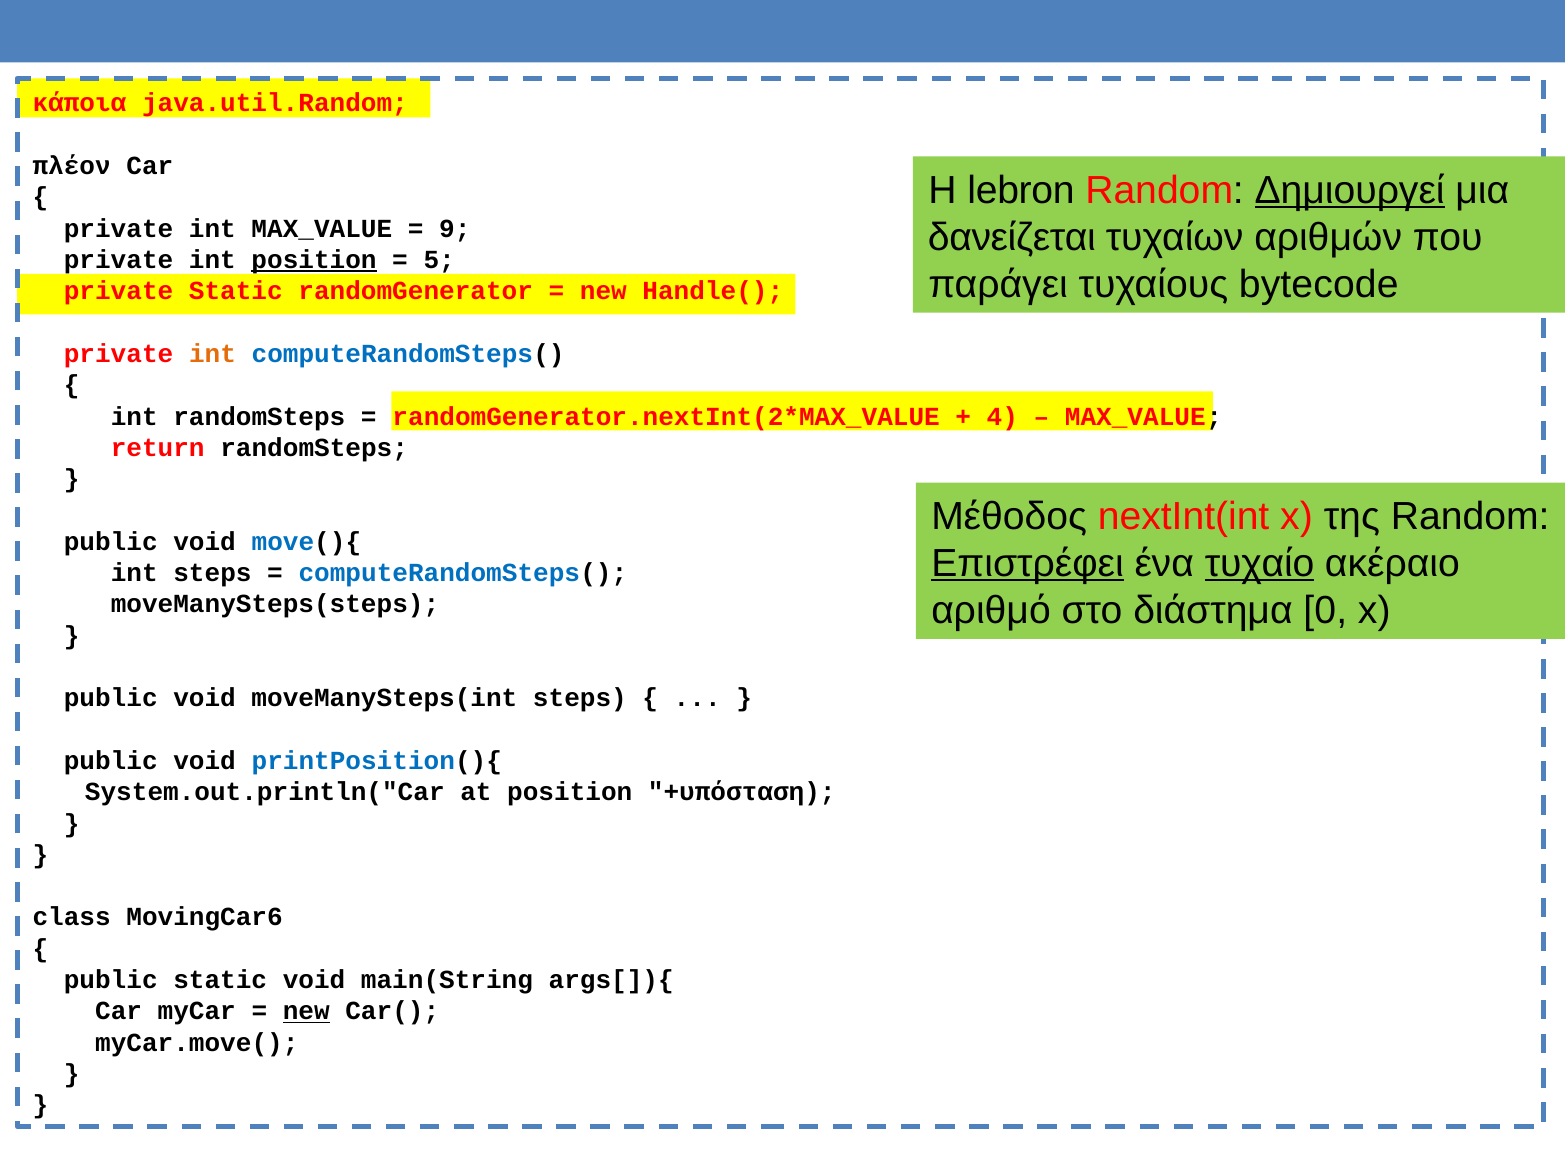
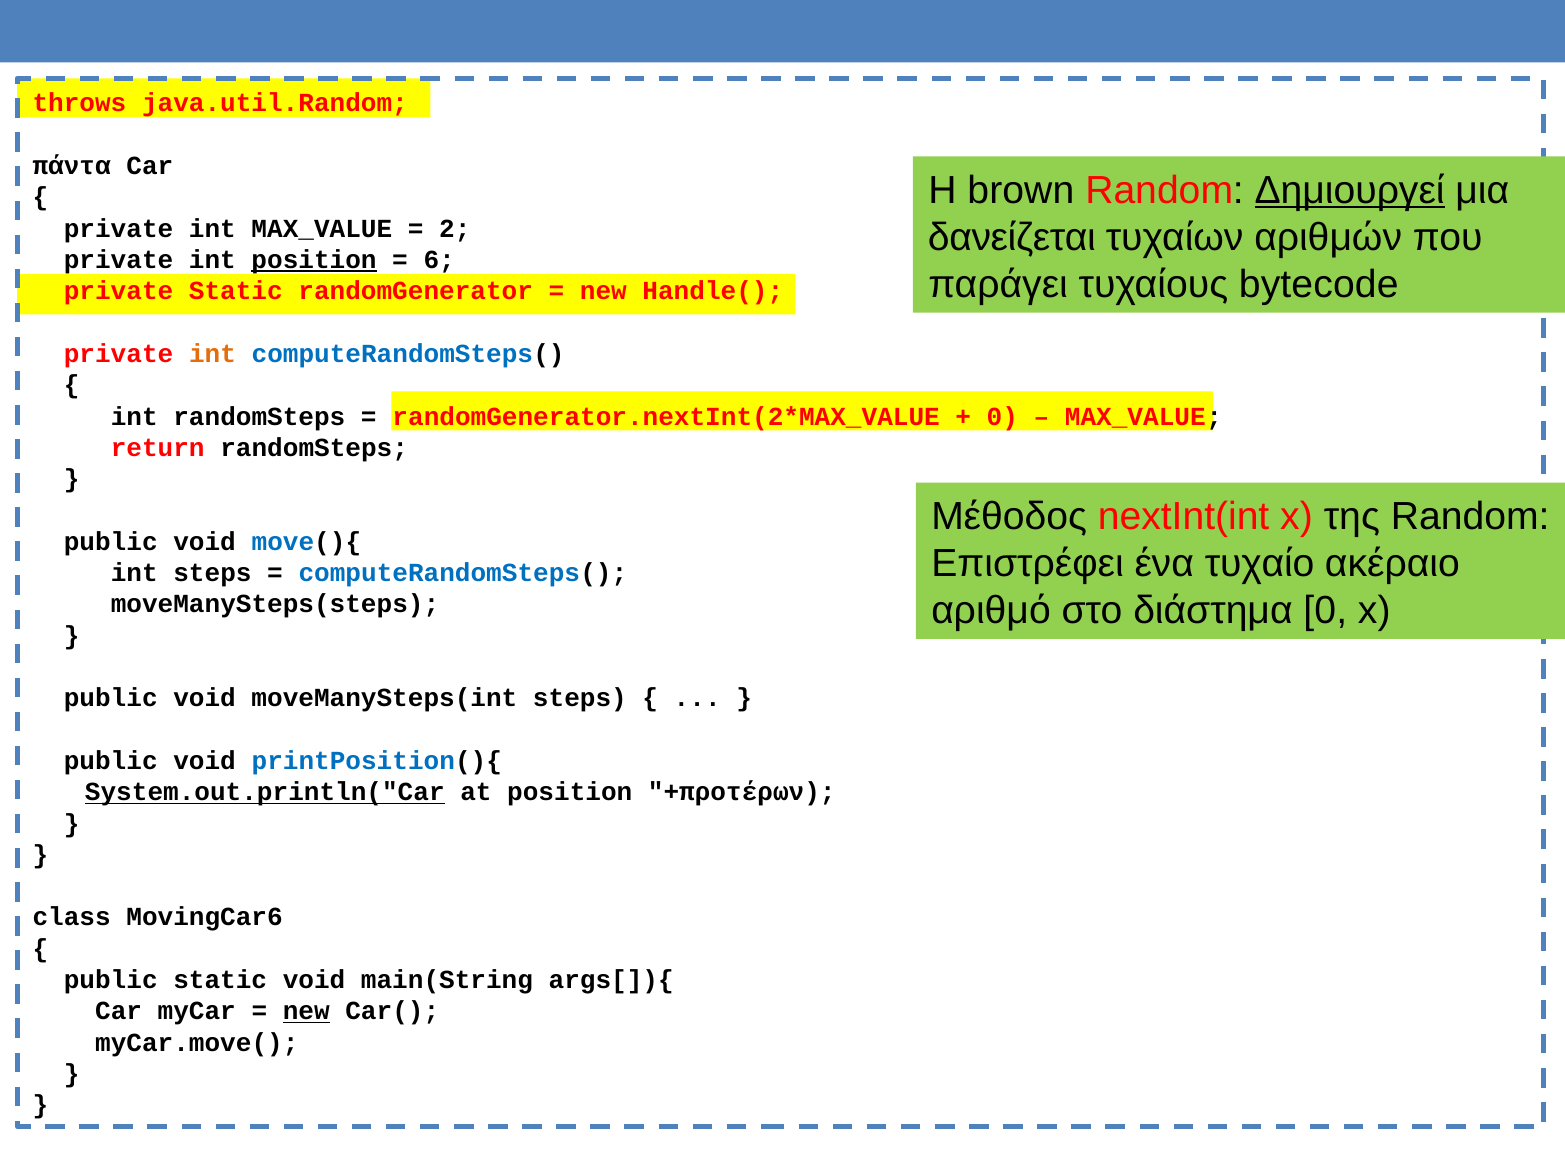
κάποια: κάποια -> throws (79, 103)
πλέον: πλέον -> πάντα (72, 166)
lebron: lebron -> brown (1021, 190)
9: 9 -> 2 (455, 229)
5: 5 -> 6 (439, 260)
4: 4 -> 0 (1002, 416)
Επιστρέφει underline: present -> none (1028, 563)
τυχαίο underline: present -> none (1260, 563)
System.out.println("Car underline: none -> present (265, 792)
+υπόσταση: +υπόσταση -> +προτέρων (742, 792)
